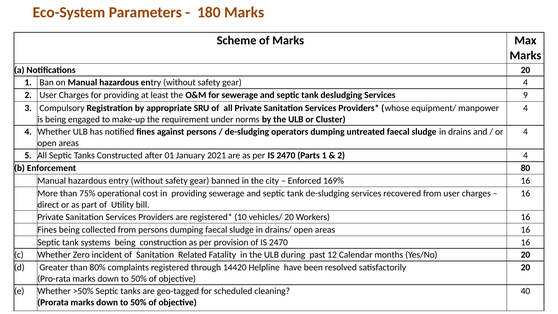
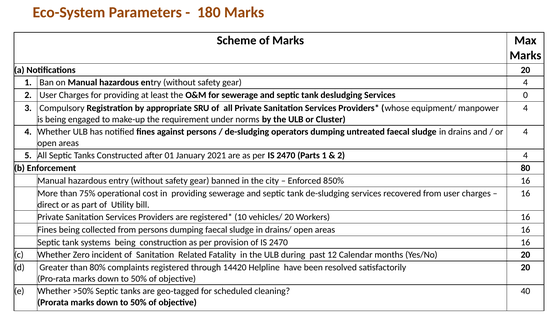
9: 9 -> 0 (525, 95)
169%: 169% -> 850% (334, 181)
